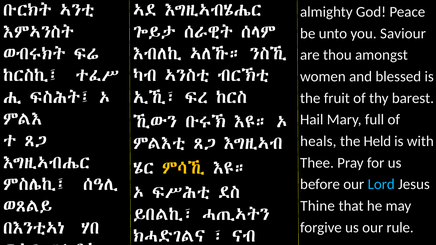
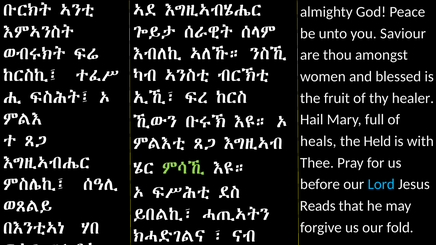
barest: barest -> healer (413, 98)
ምሳኺ colour: yellow -> light green (184, 168)
Thine: Thine -> Reads (318, 206)
rule: rule -> fold (400, 228)
